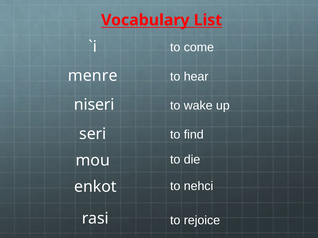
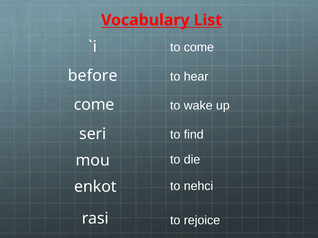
menre: menre -> before (93, 76)
niseri: niseri -> come (94, 105)
